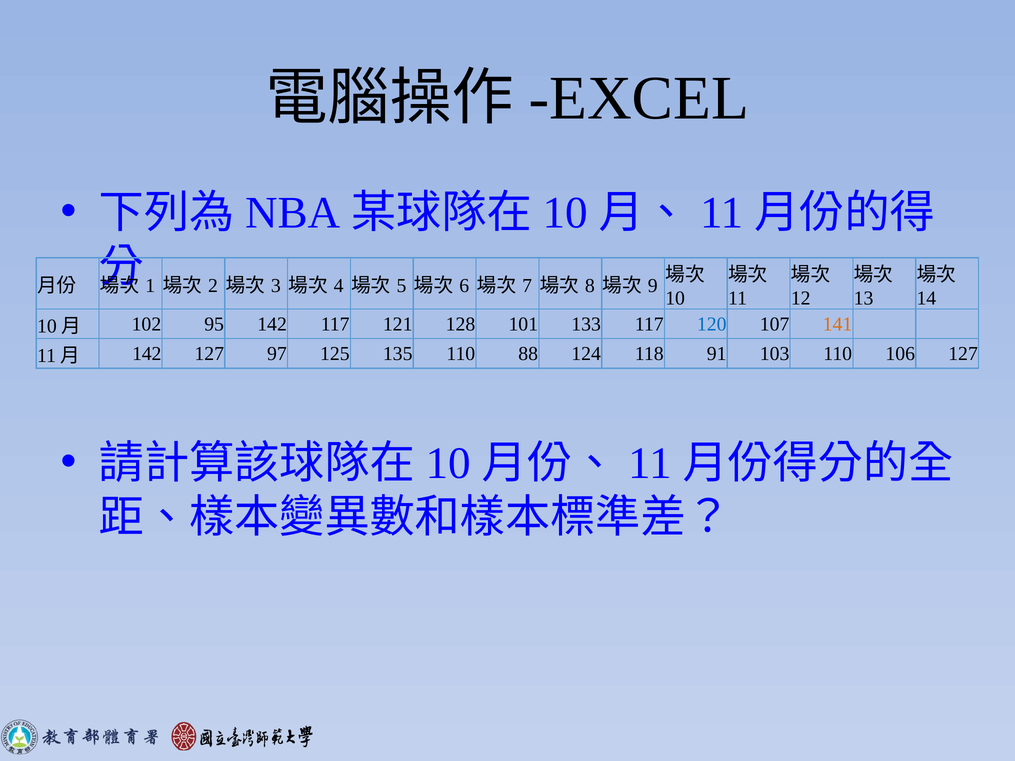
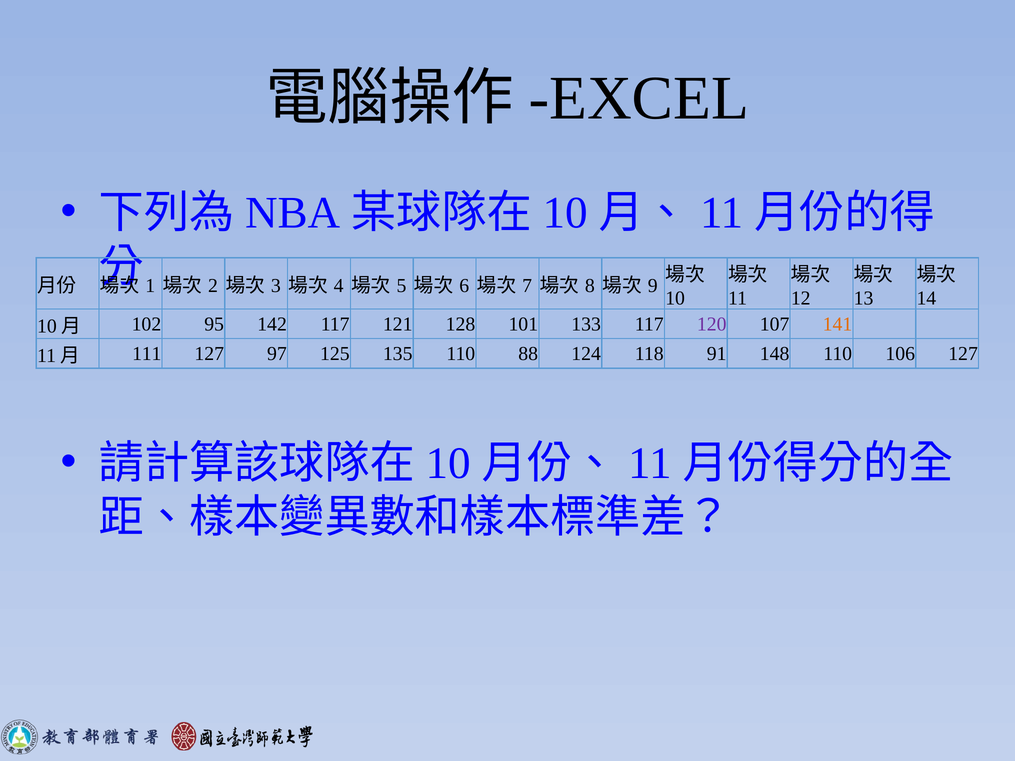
120 colour: blue -> purple (712, 324)
142: 142 -> 111 (147, 354)
103: 103 -> 148 (775, 354)
